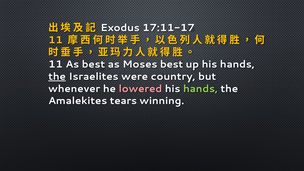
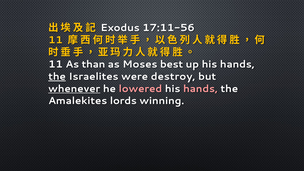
17:11-17: 17:11-17 -> 17:11-56 (169, 28)
As best: best -> than (93, 64)
country: country -> destroy (173, 76)
whenever underline: none -> present (74, 89)
hands colour: light green -> pink (200, 89)
tears: tears -> lords (123, 101)
